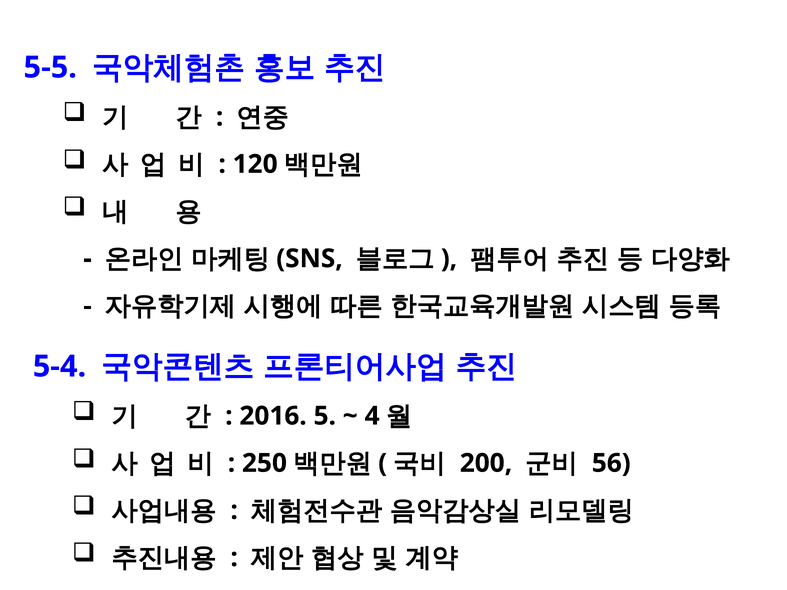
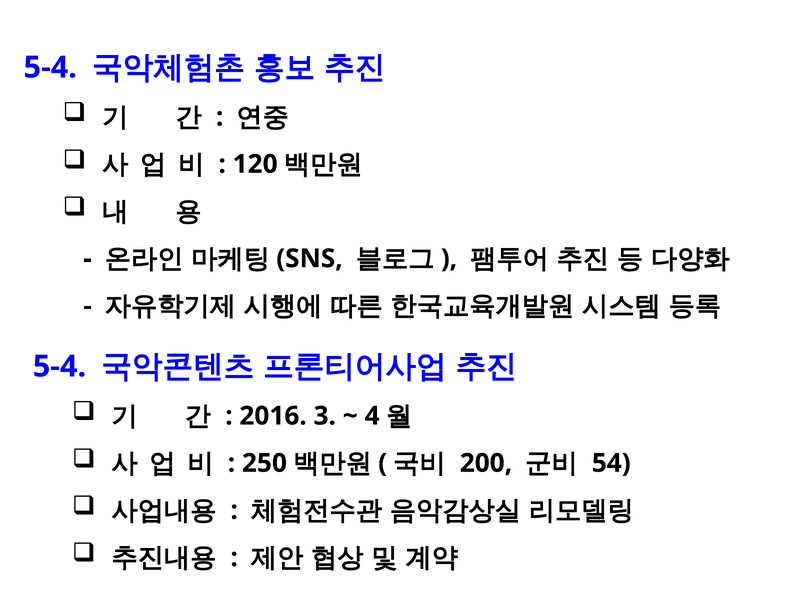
5-5: 5-5 -> 5-4 (50, 67)
5: 5 -> 3 (325, 416)
56: 56 -> 54 (611, 463)
